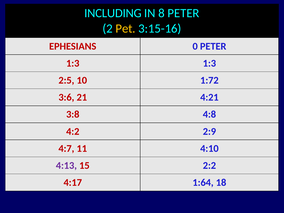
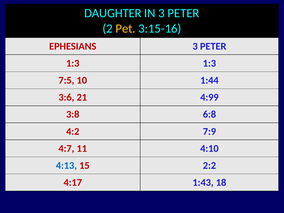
INCLUDING: INCLUDING -> DAUGHTER (113, 13)
IN 8: 8 -> 3 (162, 13)
EPHESIANS 0: 0 -> 3 (195, 46)
2:5: 2:5 -> 7:5 (66, 80)
1:72: 1:72 -> 1:44 (209, 80)
4:21: 4:21 -> 4:99 (209, 97)
4:8: 4:8 -> 6:8 (209, 114)
2:9: 2:9 -> 7:9 (209, 131)
4:13 colour: purple -> blue (66, 166)
1:64: 1:64 -> 1:43 (203, 183)
